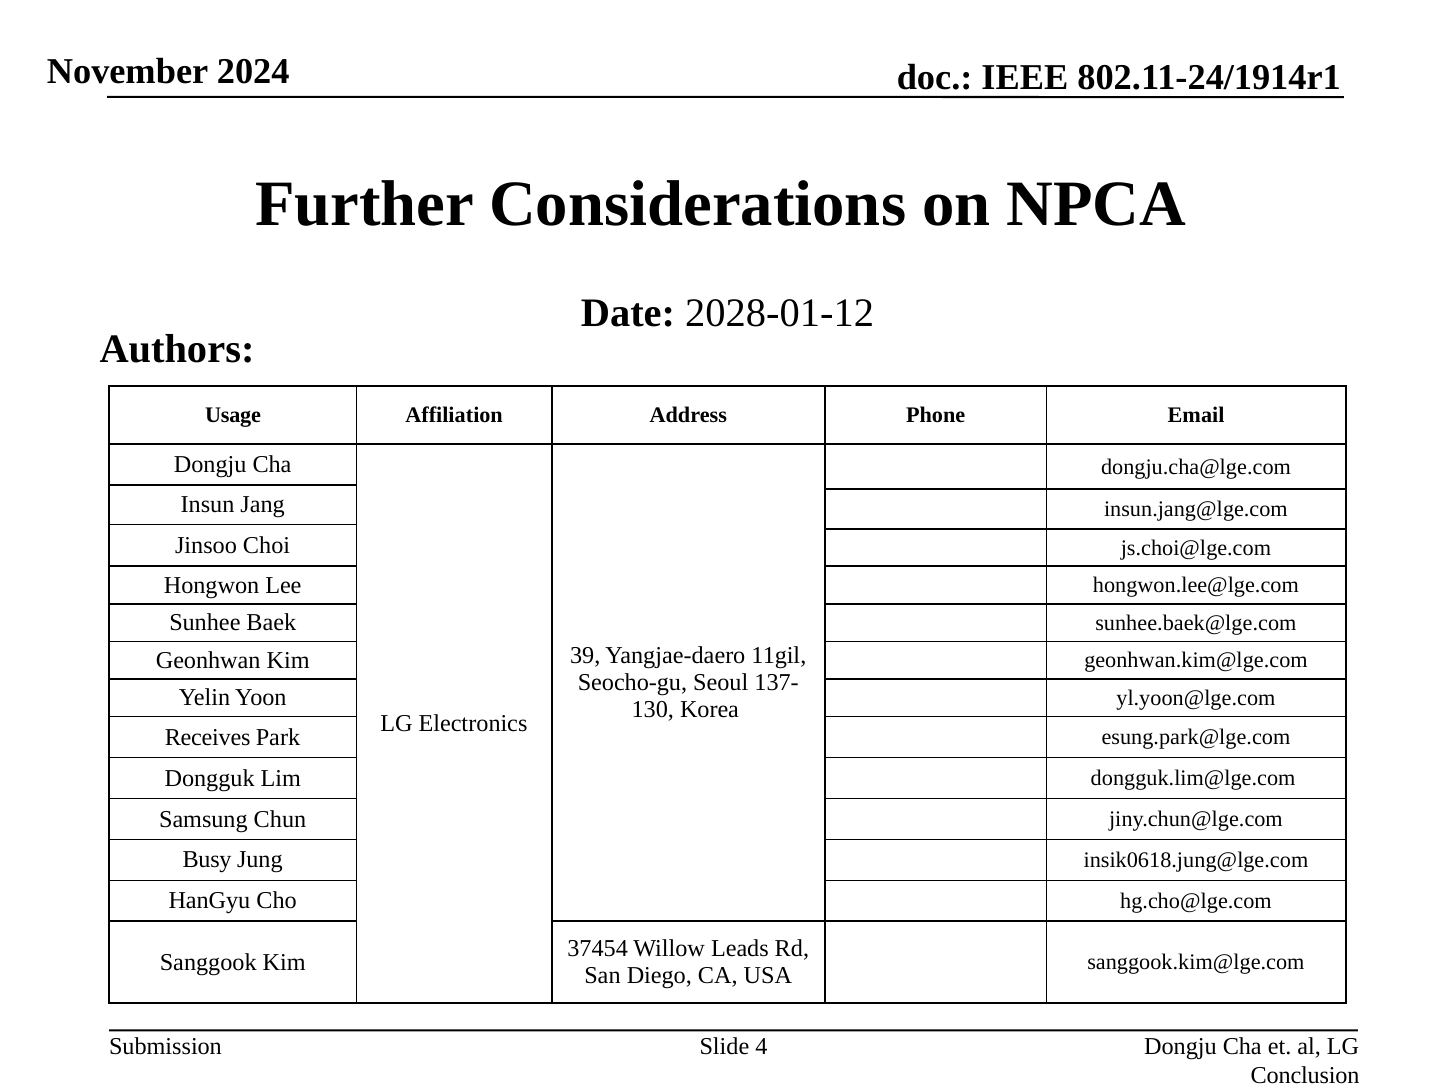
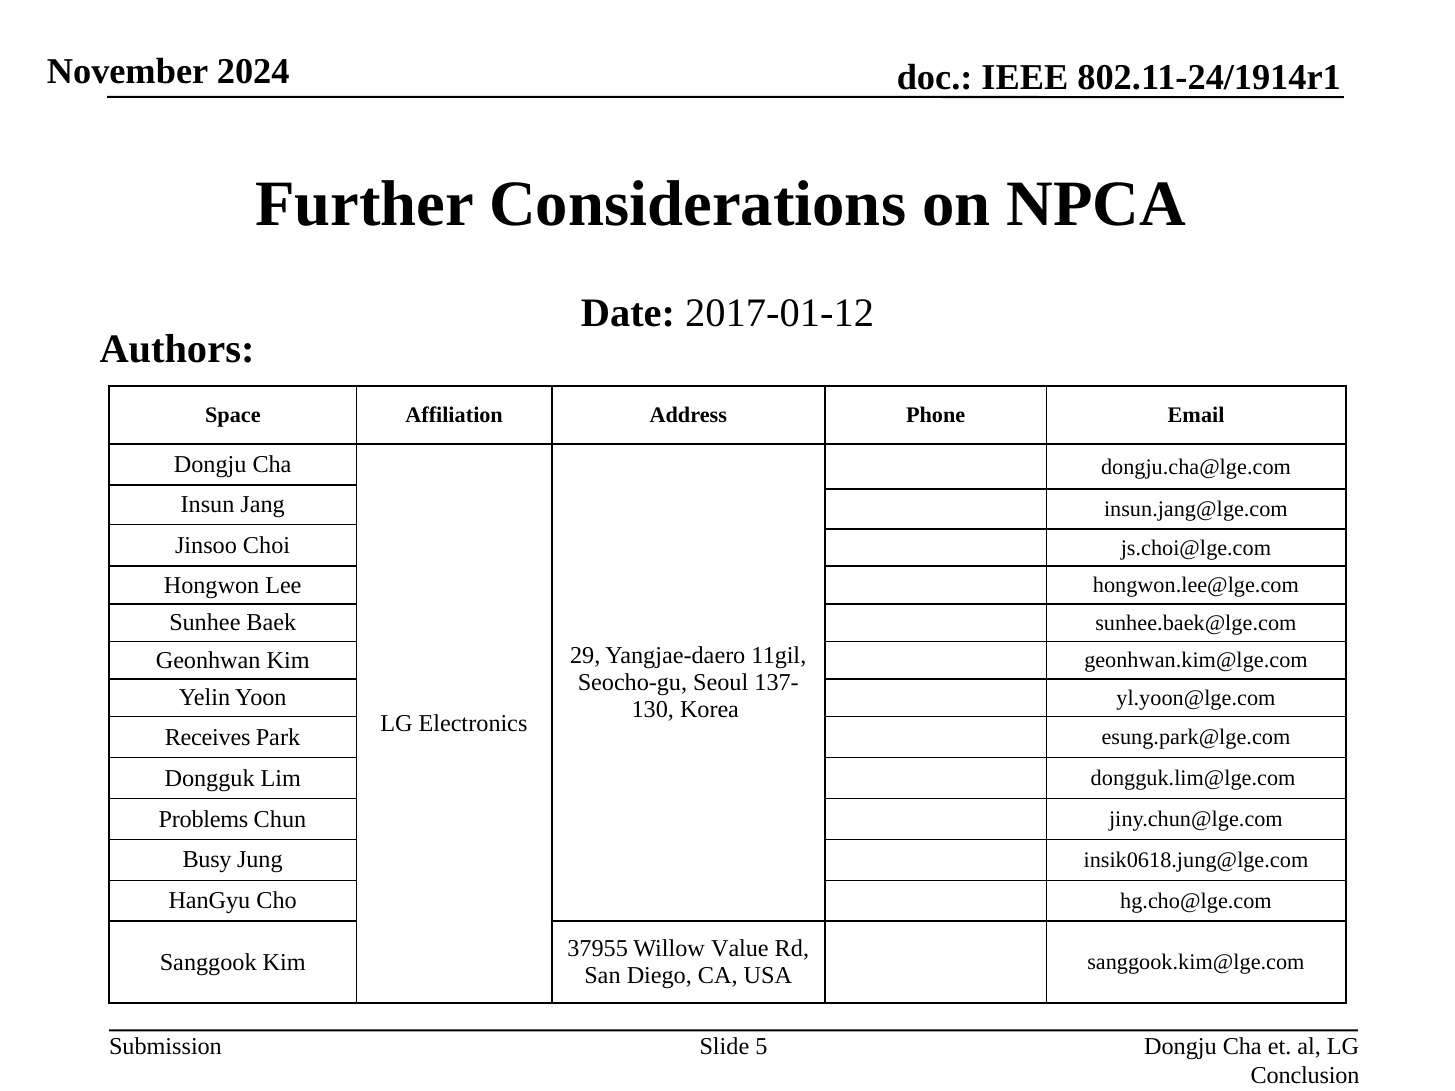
2028-01-12: 2028-01-12 -> 2017-01-12 (780, 313)
Usage: Usage -> Space (233, 415)
39: 39 -> 29 (585, 656)
Samsung: Samsung -> Problems (203, 819)
37454: 37454 -> 37955 (598, 949)
Leads: Leads -> Value (740, 949)
4: 4 -> 5 (761, 1047)
